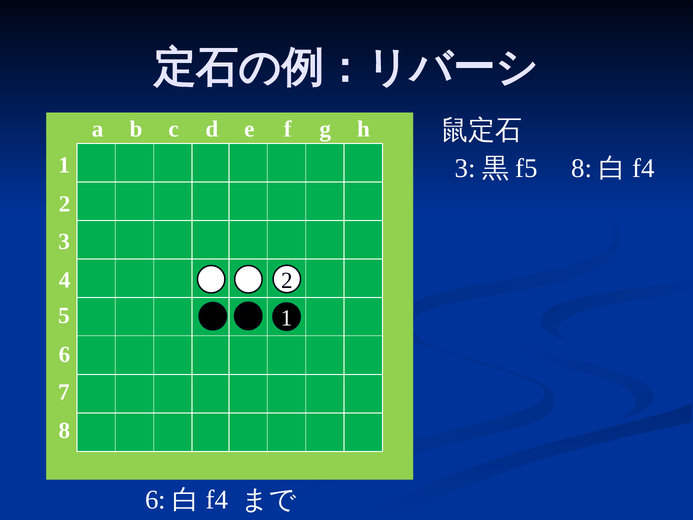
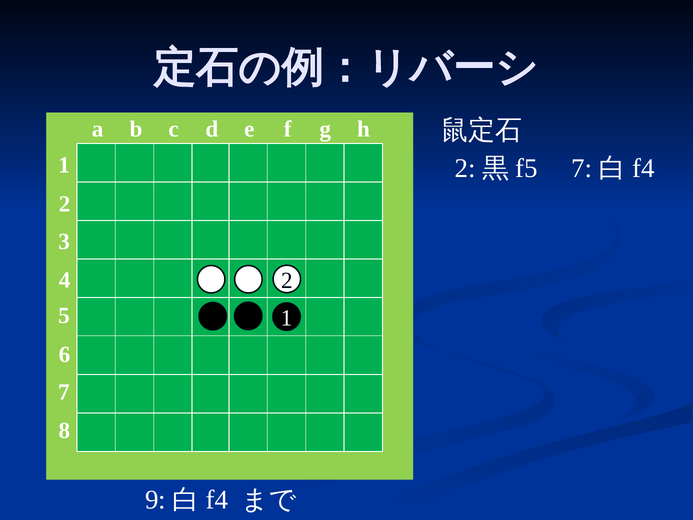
3: 3 -> 2 (465, 168)
8: 8 -> 7 (582, 168)
6: 6 -> 9 (155, 500)
